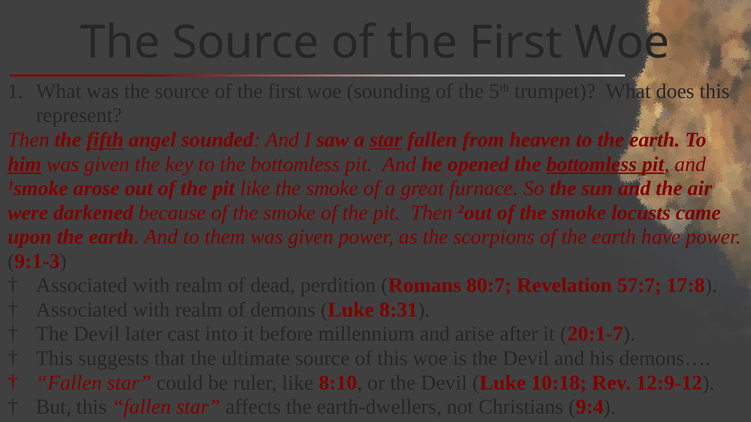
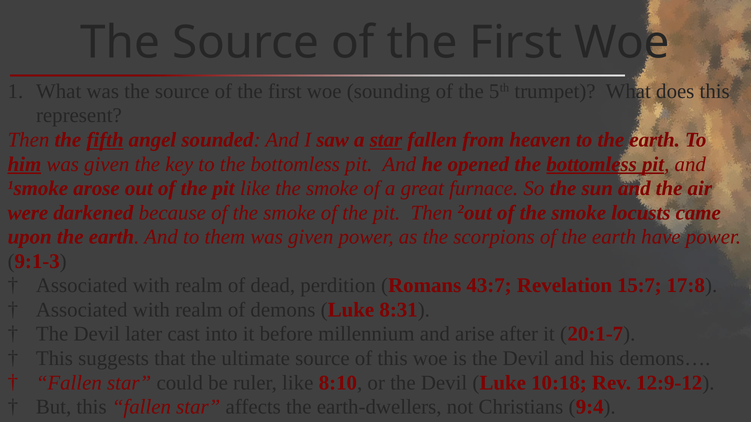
80:7: 80:7 -> 43:7 (489, 286)
57:7: 57:7 -> 15:7 (639, 286)
